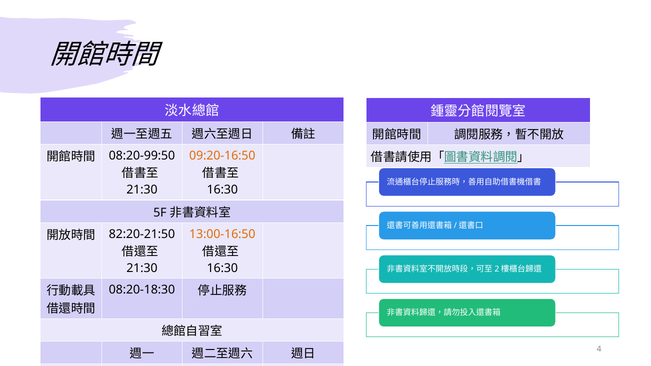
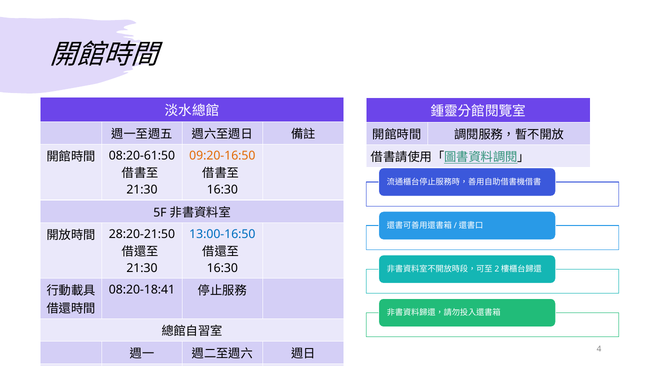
08:20-99:50: 08:20-99:50 -> 08:20-61:50 (142, 156)
82:20-21:50: 82:20-21:50 -> 28:20-21:50 (142, 234)
13:00-16:50 colour: orange -> blue (222, 234)
08:20-18:30: 08:20-18:30 -> 08:20-18:41 (142, 290)
